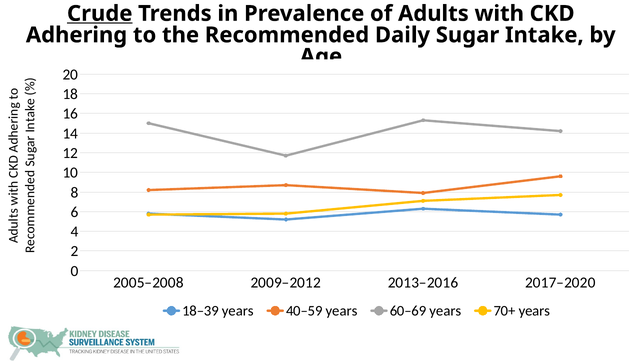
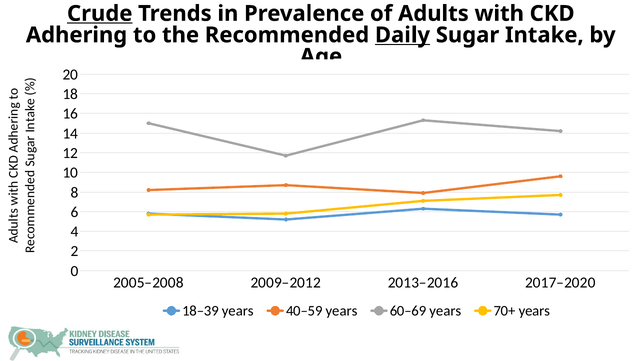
Daily underline: none -> present (402, 35)
